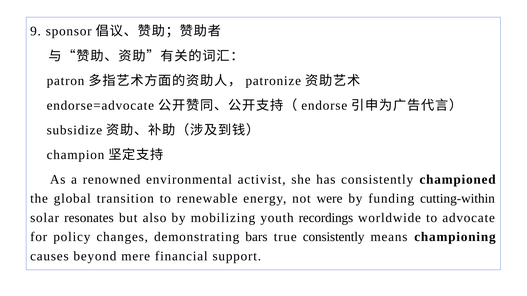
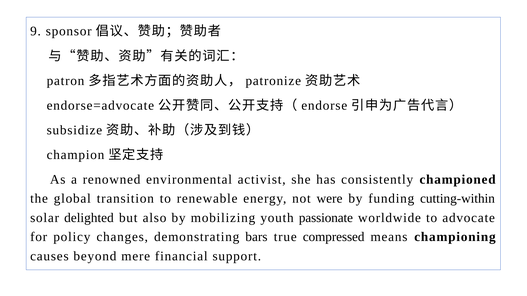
resonates: resonates -> delighted (89, 218)
recordings: recordings -> passionate (326, 218)
true consistently: consistently -> compressed (334, 237)
